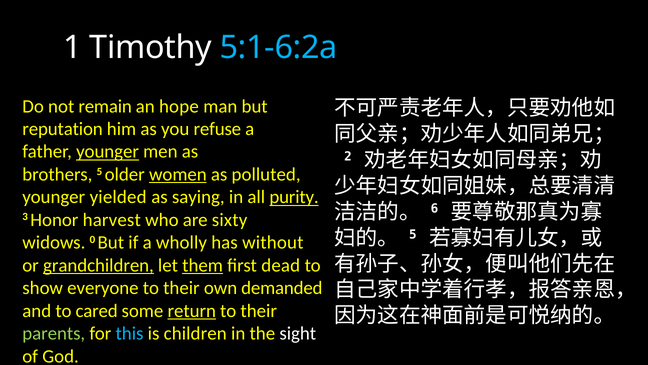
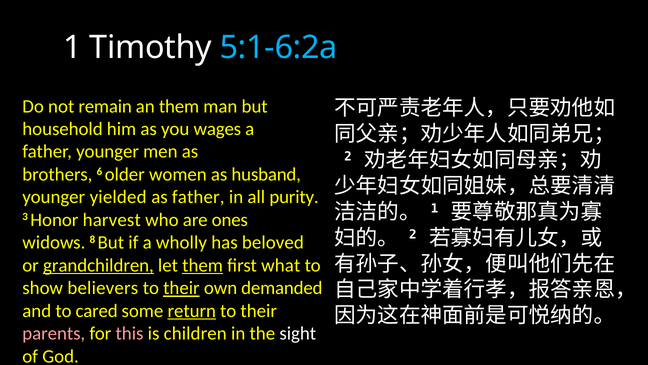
an hope: hope -> them (179, 106)
reputation: reputation -> household (63, 129)
refuse: refuse -> wages (217, 129)
younger underline: present -> none (108, 152)
brothers 5: 5 -> 6 (99, 171)
women underline: present -> none (178, 174)
polluted: polluted -> husband (266, 174)
as saying: saying -> father (198, 197)
purity underline: present -> none (294, 197)
6: 6 -> 1 (434, 208)
sixty: sixty -> ones (230, 220)
5: 5 -> 2 (413, 234)
0: 0 -> 8 (92, 239)
without: without -> beloved (273, 242)
dead: dead -> what (281, 265)
everyone: everyone -> believers (103, 288)
their underline: none -> present (181, 288)
parents colour: light green -> pink (54, 333)
this colour: light blue -> pink (130, 333)
